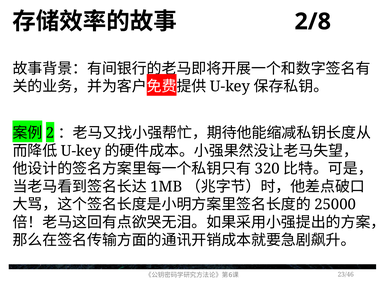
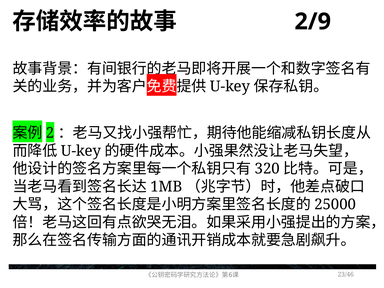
2/8: 2/8 -> 2/9 (313, 22)
